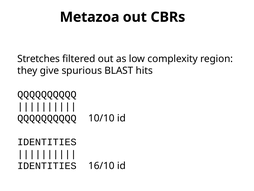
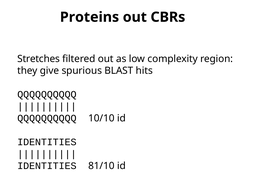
Metazoa: Metazoa -> Proteins (90, 17)
16/10: 16/10 -> 81/10 (101, 165)
